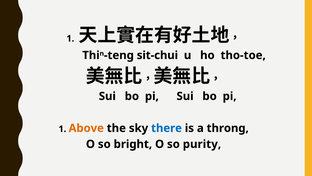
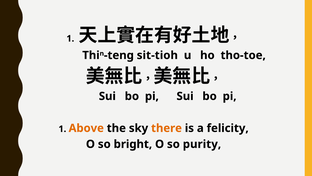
sit-chui: sit-chui -> sit-tioh (157, 55)
there colour: blue -> orange (167, 128)
throng: throng -> felicity (228, 128)
